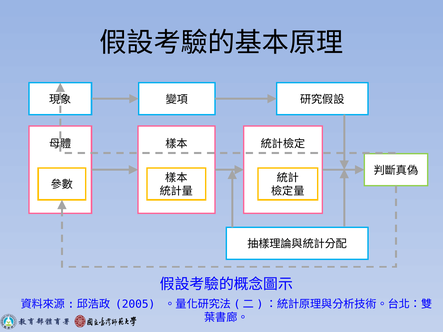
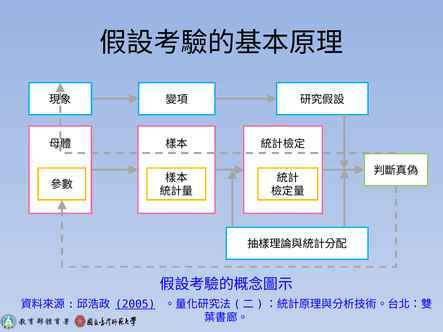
2005 underline: none -> present (135, 305)
